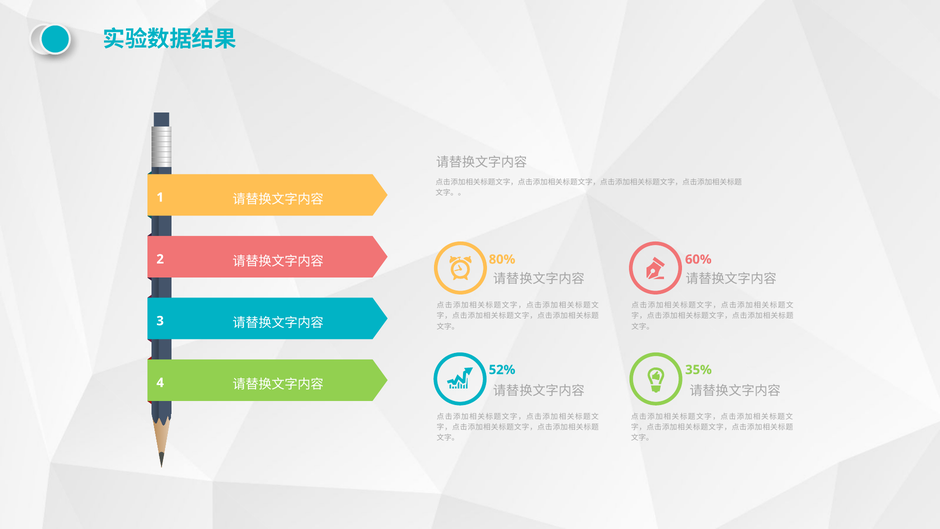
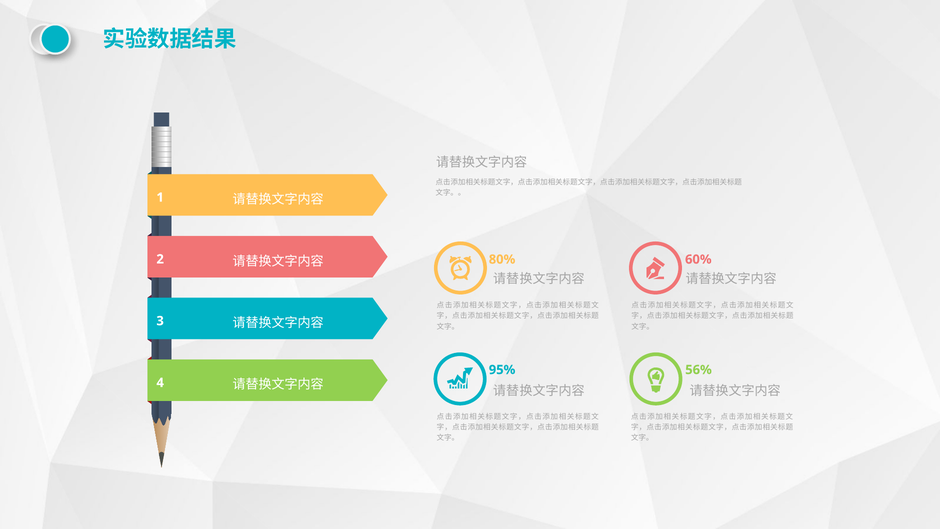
52%: 52% -> 95% (502, 370)
35%: 35% -> 56% (699, 370)
